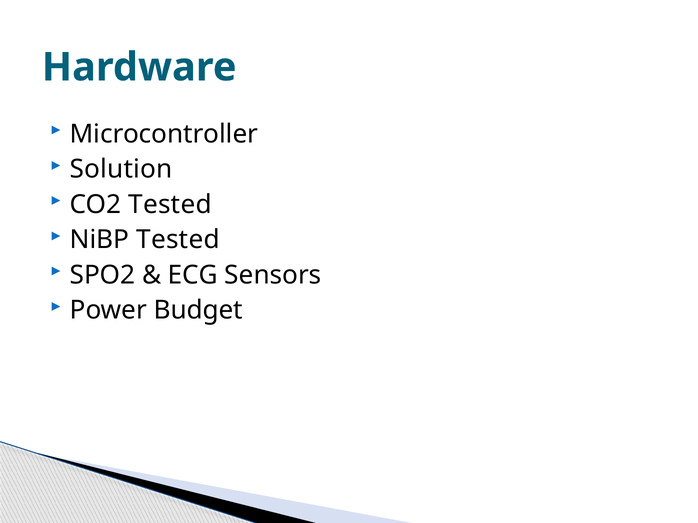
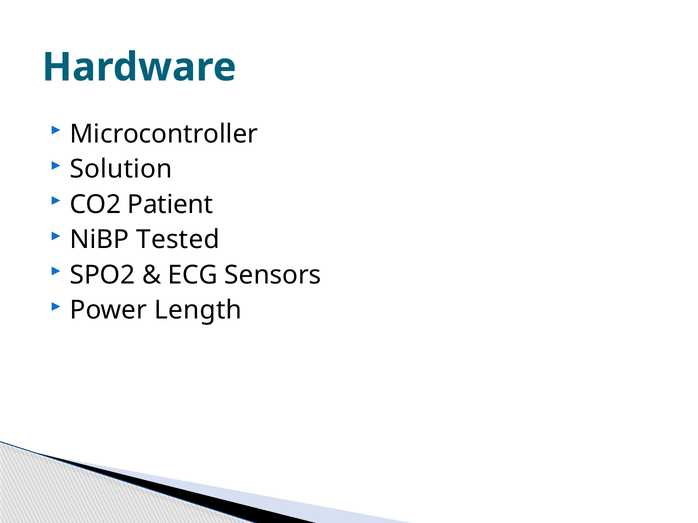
CO2 Tested: Tested -> Patient (170, 205)
Budget: Budget -> Length (198, 311)
